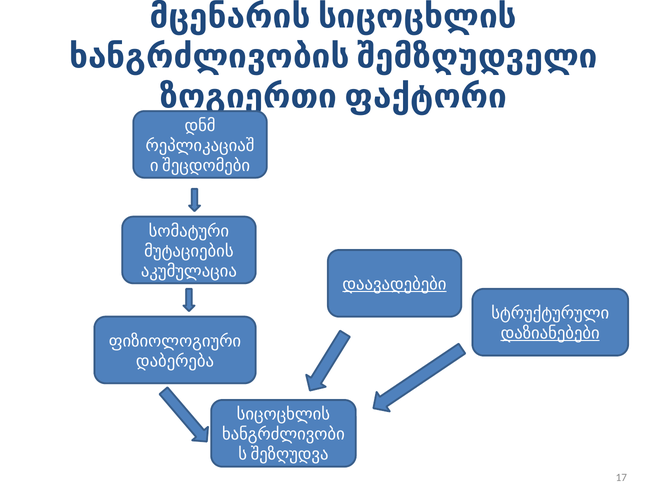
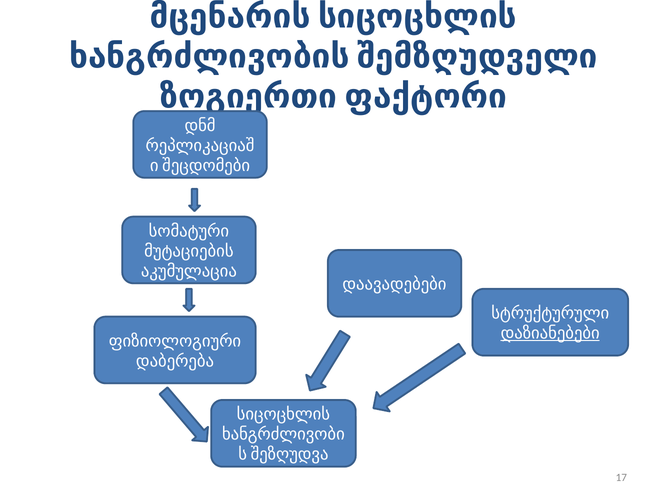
დაავადებები underline: present -> none (394, 285)
